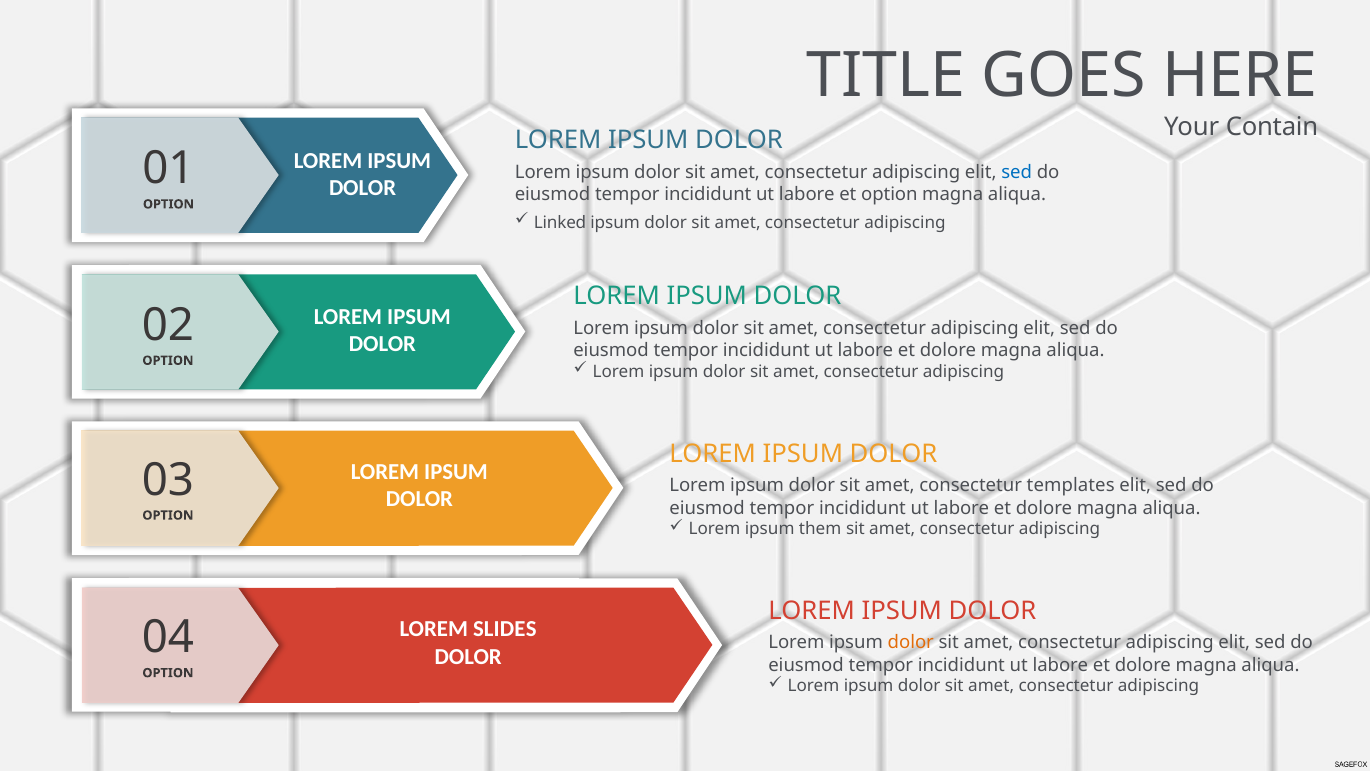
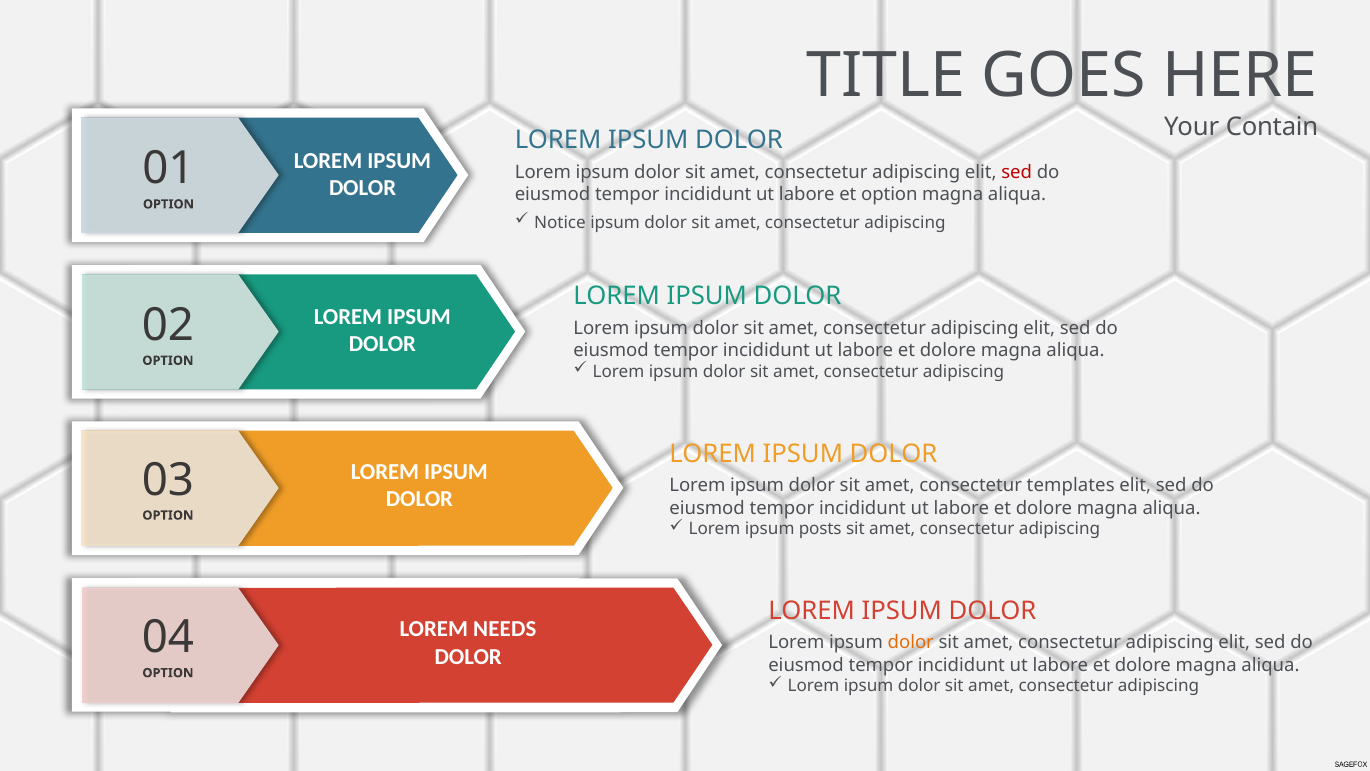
sed colour: blue -> red (1017, 172)
Linked: Linked -> Notice (560, 222)
them: them -> posts (820, 529)
SLIDES: SLIDES -> NEEDS (505, 629)
